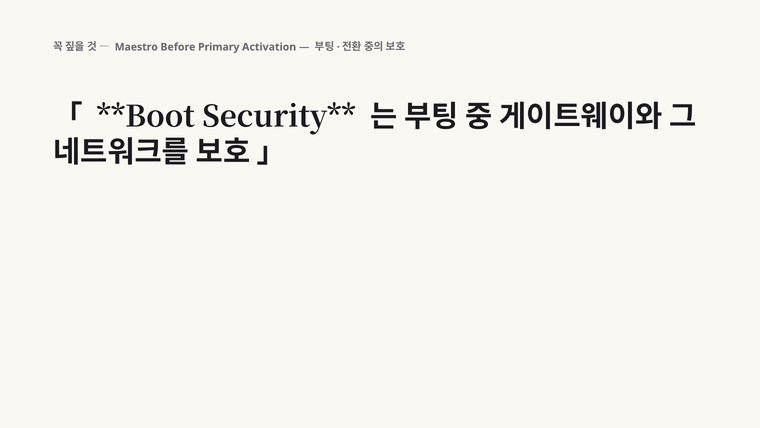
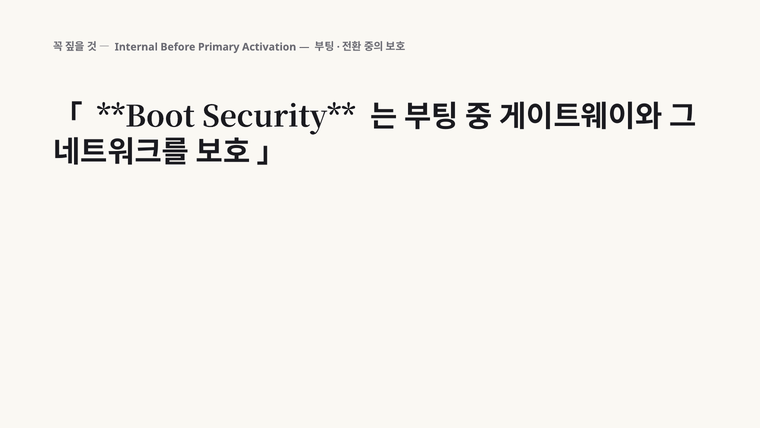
Maestro: Maestro -> Internal (136, 47)
